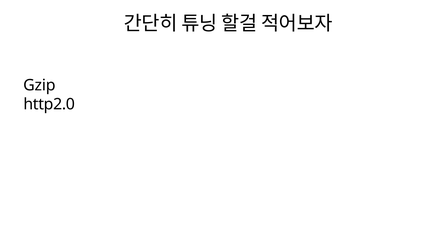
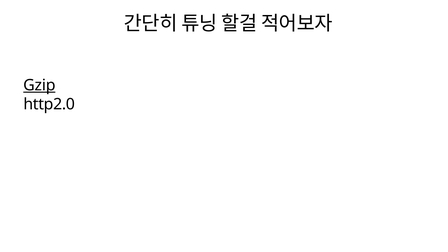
Gzip underline: none -> present (39, 85)
